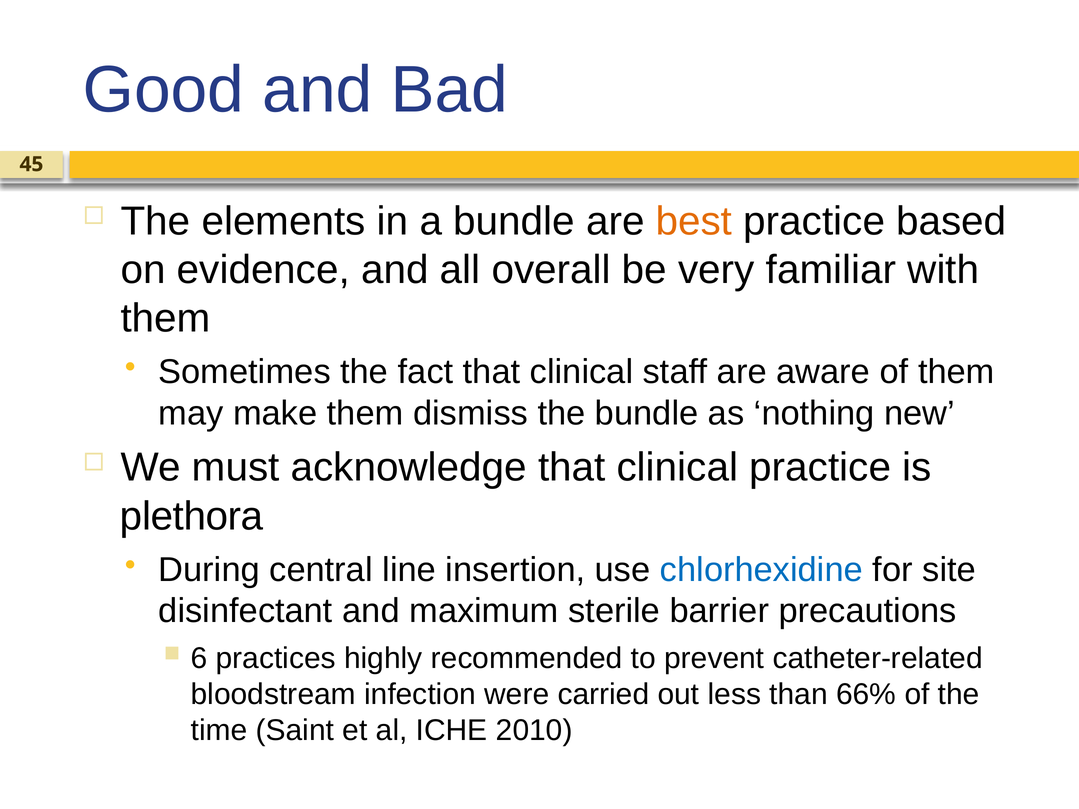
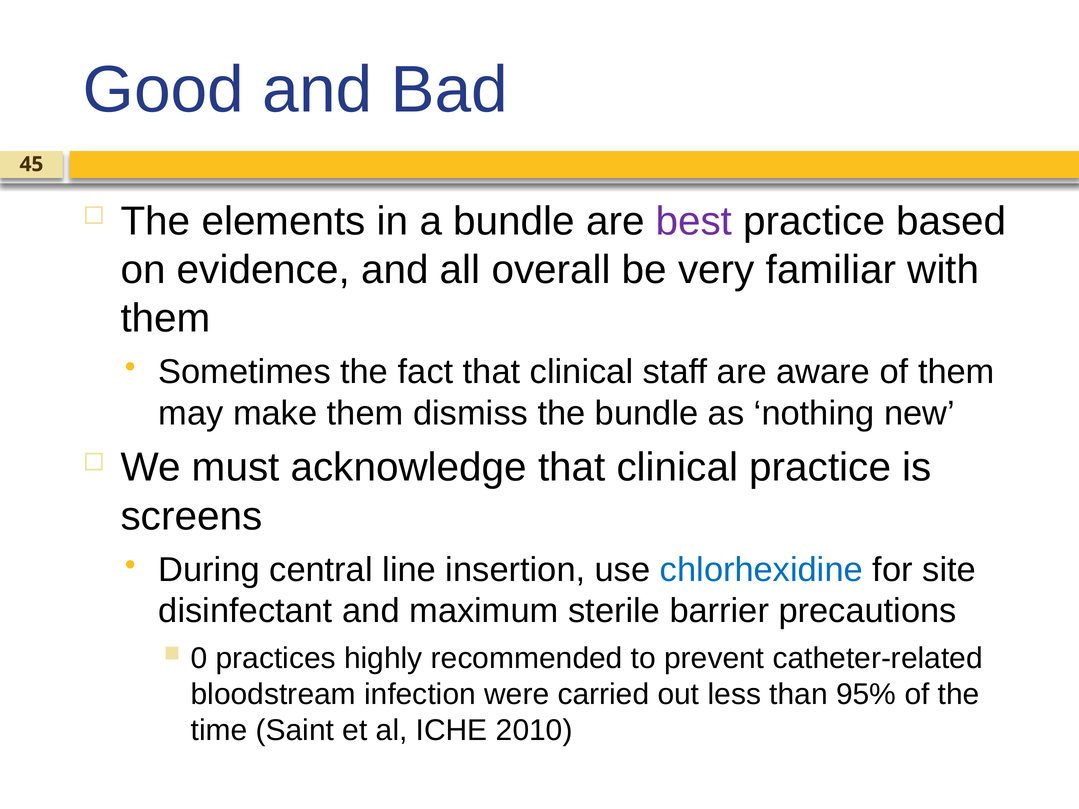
best colour: orange -> purple (694, 221)
plethora: plethora -> screens (191, 516)
6: 6 -> 0 (199, 659)
66%: 66% -> 95% (866, 695)
